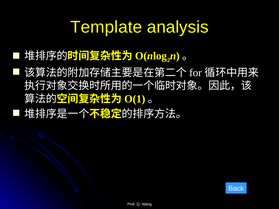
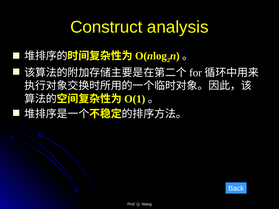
Template: Template -> Construct (106, 27)
